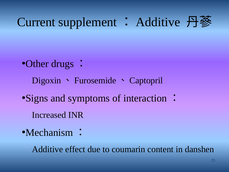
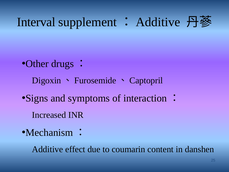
Current: Current -> Interval (36, 22)
